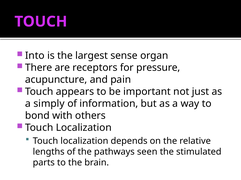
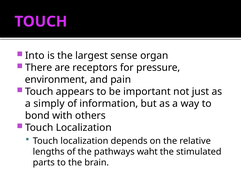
acupuncture: acupuncture -> environment (56, 80)
seen: seen -> waht (147, 152)
